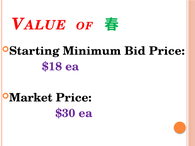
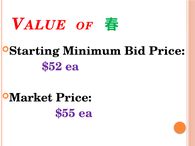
$18: $18 -> $52 (52, 67)
$30: $30 -> $55 (65, 113)
